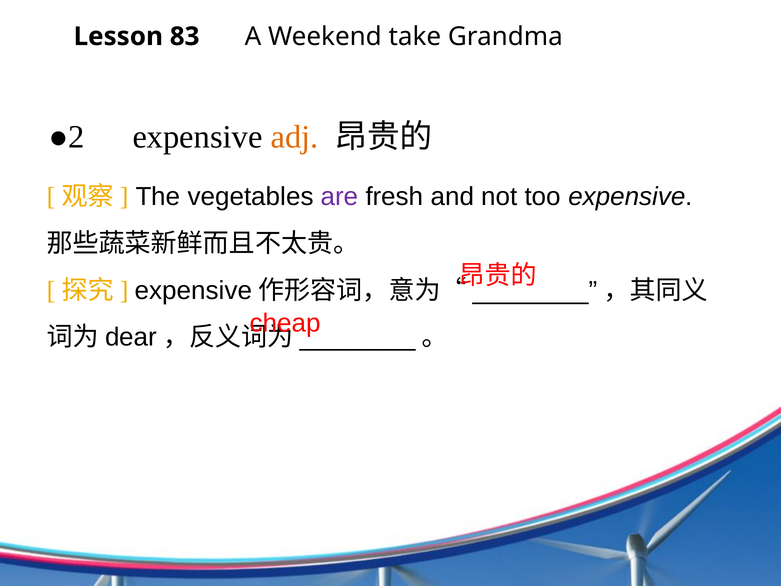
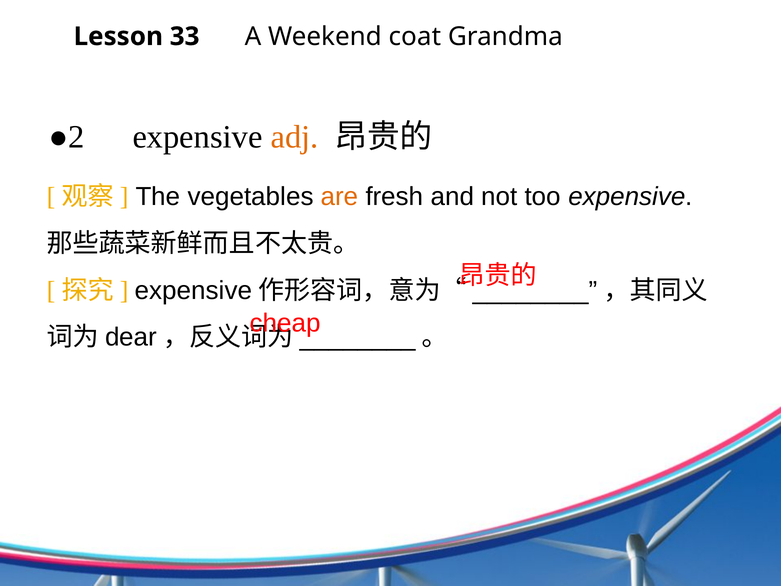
83: 83 -> 33 (185, 36)
take: take -> coat (415, 36)
are colour: purple -> orange (340, 197)
